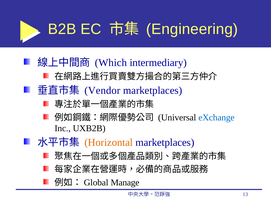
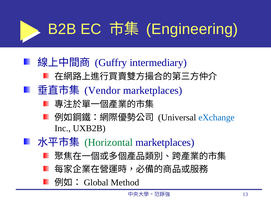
Which: Which -> Guffry (111, 63)
Horizontal colour: orange -> green (109, 143)
Manage: Manage -> Method (125, 183)
